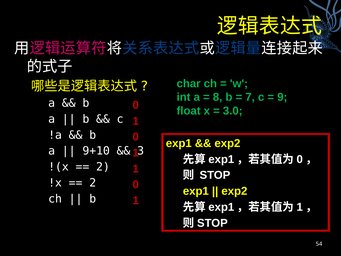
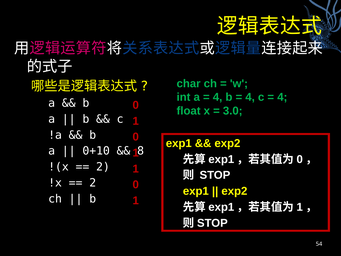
8: 8 -> 4 (218, 97)
7: 7 -> 4 (250, 97)
9: 9 -> 4 (282, 97)
9+10: 9+10 -> 0+10 (96, 151)
3: 3 -> 8 (141, 151)
